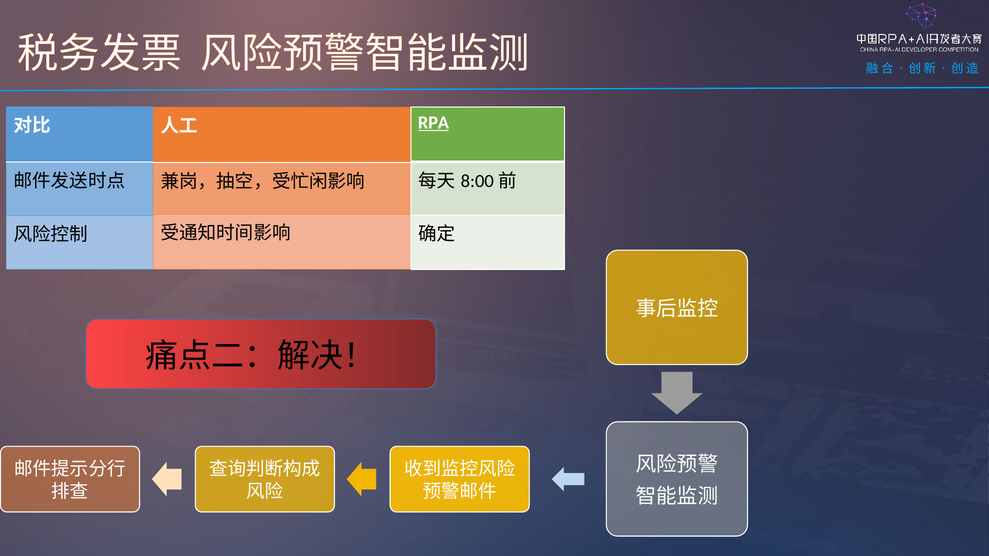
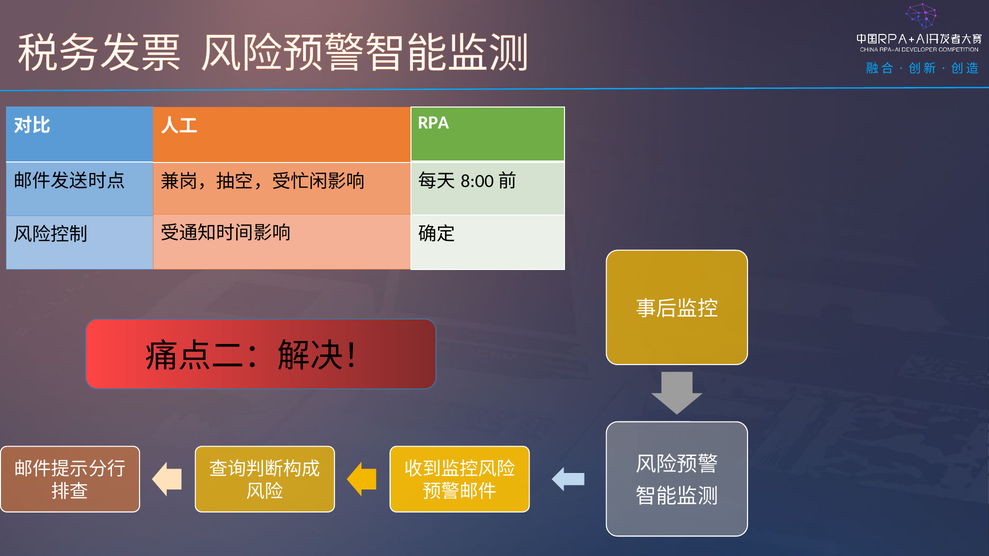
RPA underline: present -> none (433, 122)
